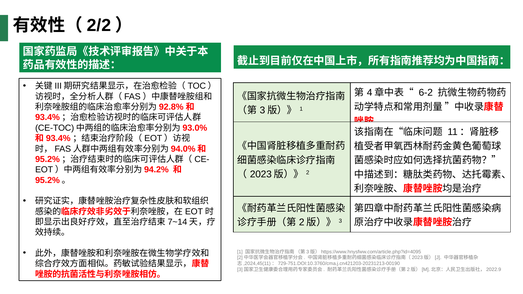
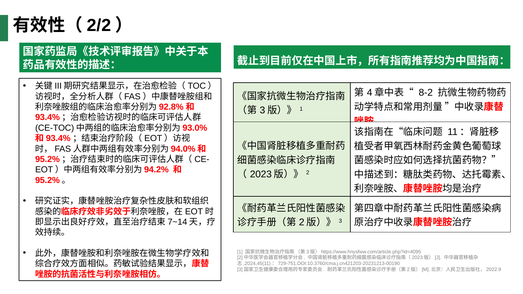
6-2: 6-2 -> 8-2 (426, 93)
